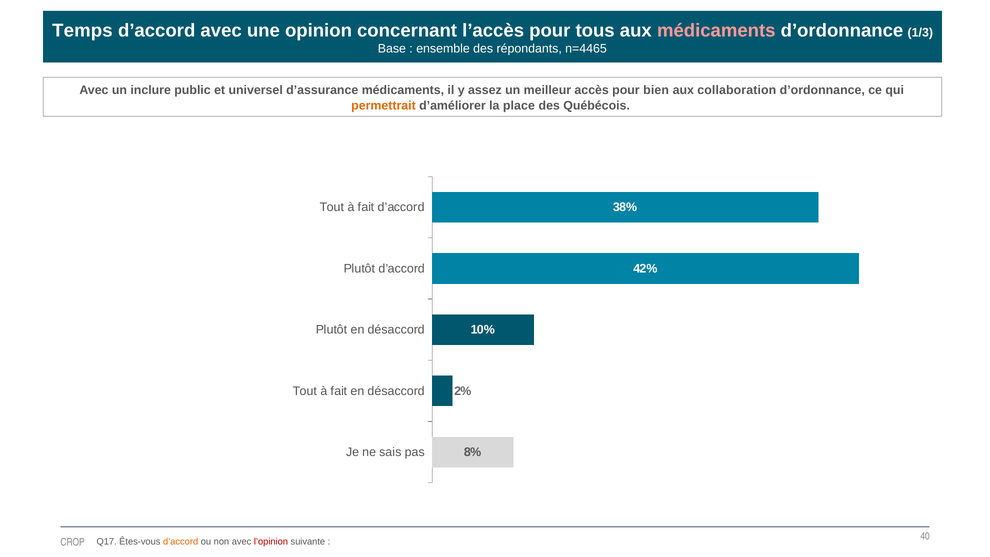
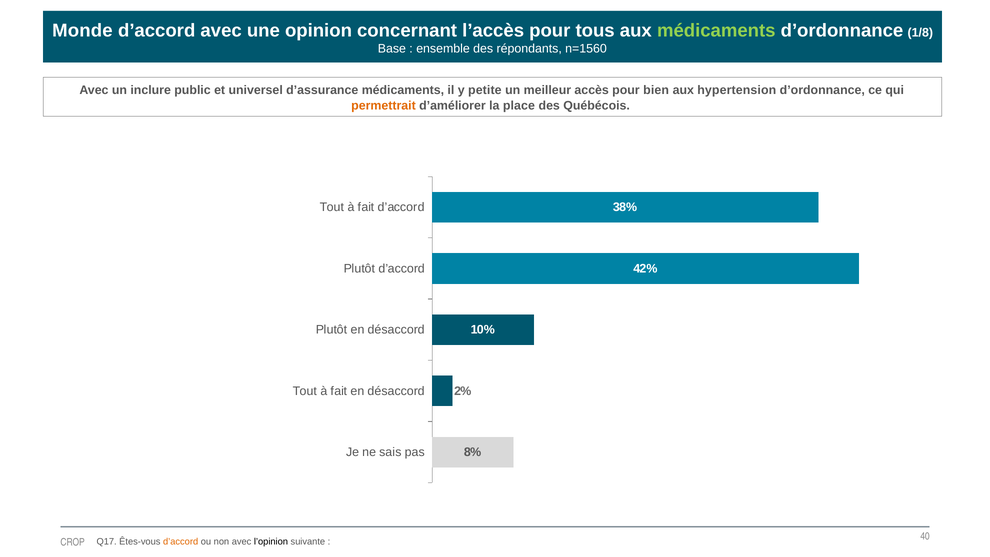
Temps: Temps -> Monde (82, 31)
médicaments colour: pink -> light green (716, 31)
1/3: 1/3 -> 1/8 (920, 33)
n=4465: n=4465 -> n=1560 (586, 49)
assez: assez -> petite (485, 90)
collaboration: collaboration -> hypertension (737, 90)
l’opinion colour: red -> black (271, 542)
